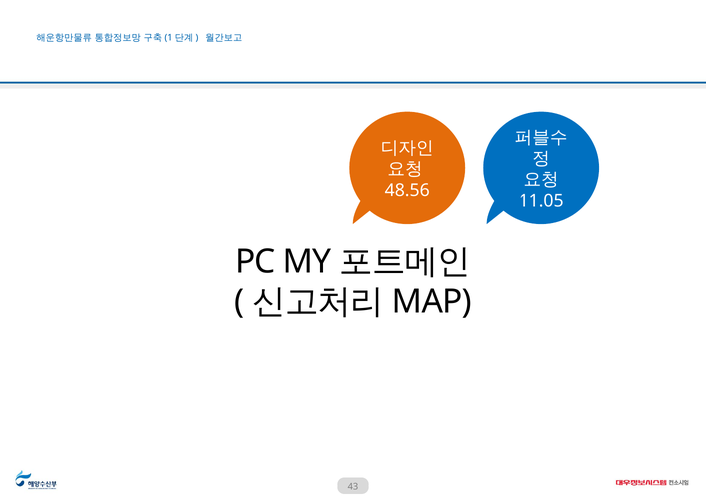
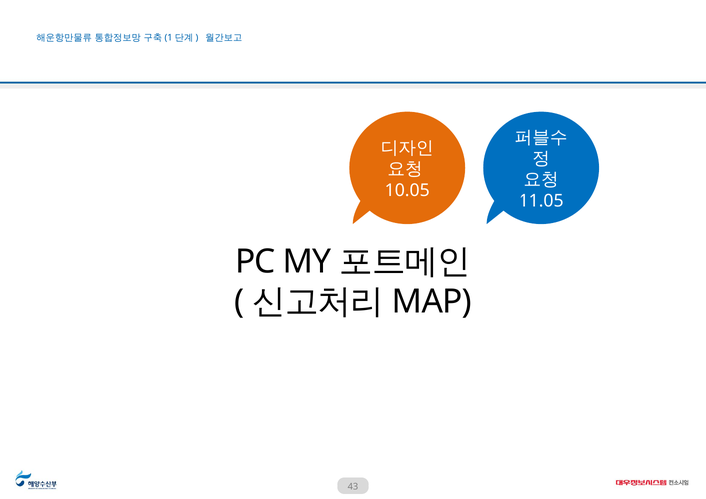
48.56: 48.56 -> 10.05 (407, 190)
